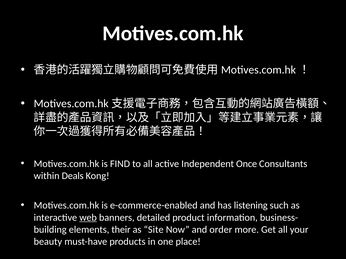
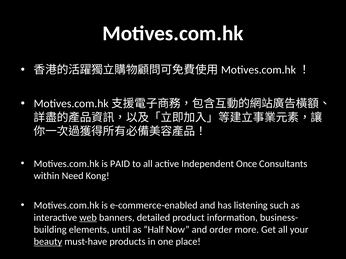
FIND: FIND -> PAID (120, 164)
Deals: Deals -> Need (73, 176)
their: their -> until (121, 230)
Site: Site -> Half (154, 230)
beauty underline: none -> present (48, 242)
